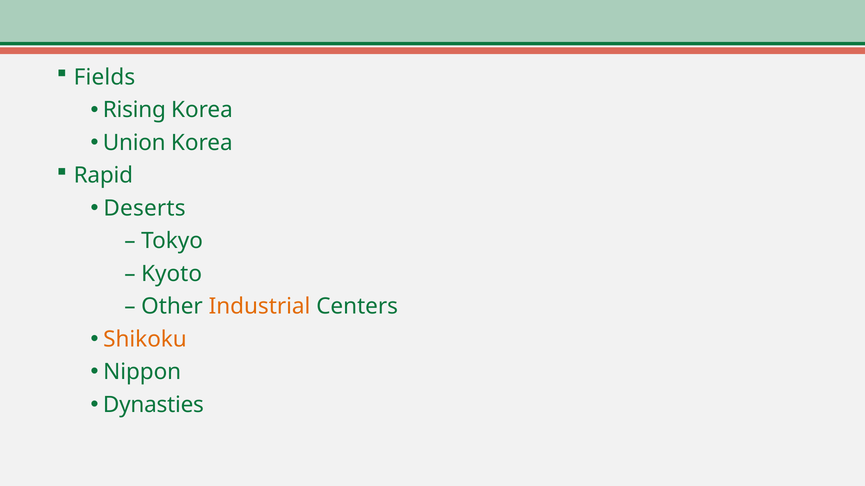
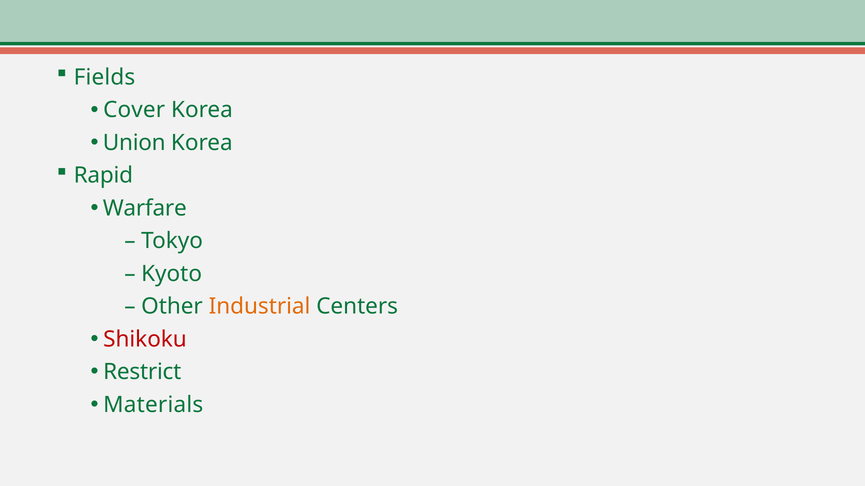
Rising: Rising -> Cover (134, 110)
Deserts: Deserts -> Warfare (145, 208)
Shikoku colour: orange -> red (145, 340)
Nippon: Nippon -> Restrict (142, 372)
Dynasties: Dynasties -> Materials (153, 405)
